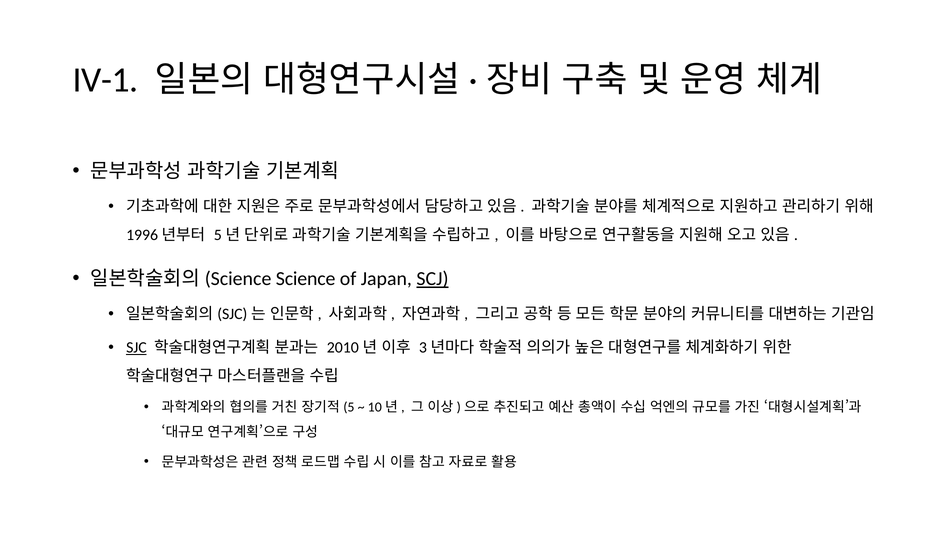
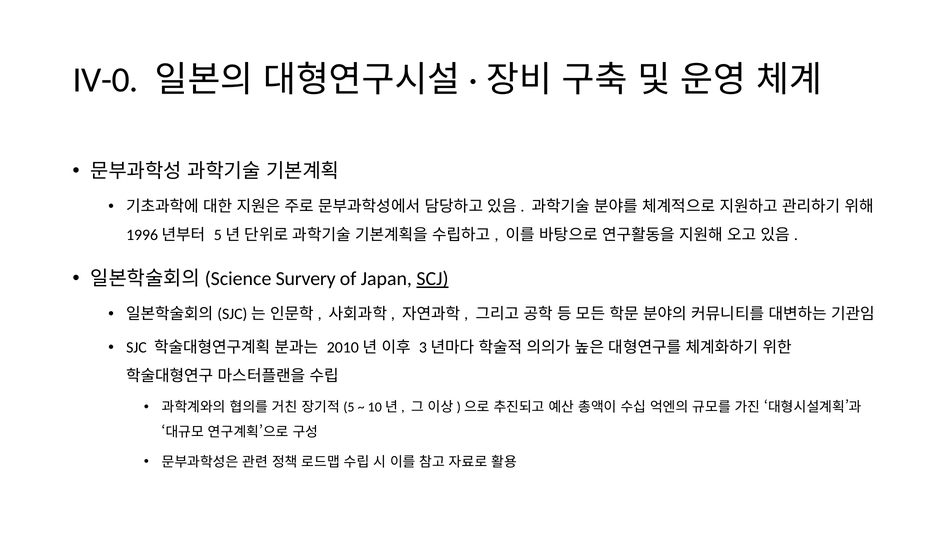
IV-1: IV-1 -> IV-0 (105, 80)
Science: Science -> Survery (306, 279)
SJC underline: present -> none (136, 348)
